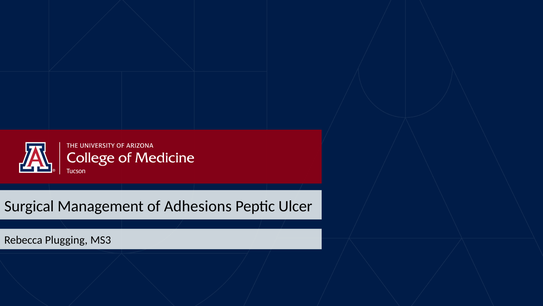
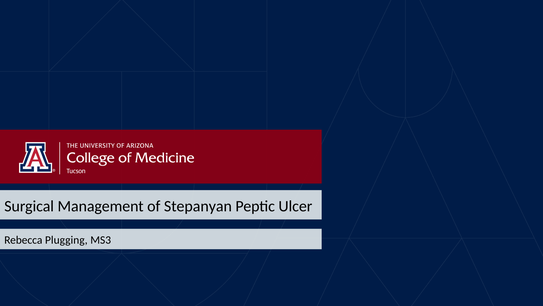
Adhesions: Adhesions -> Stepanyan (198, 206)
